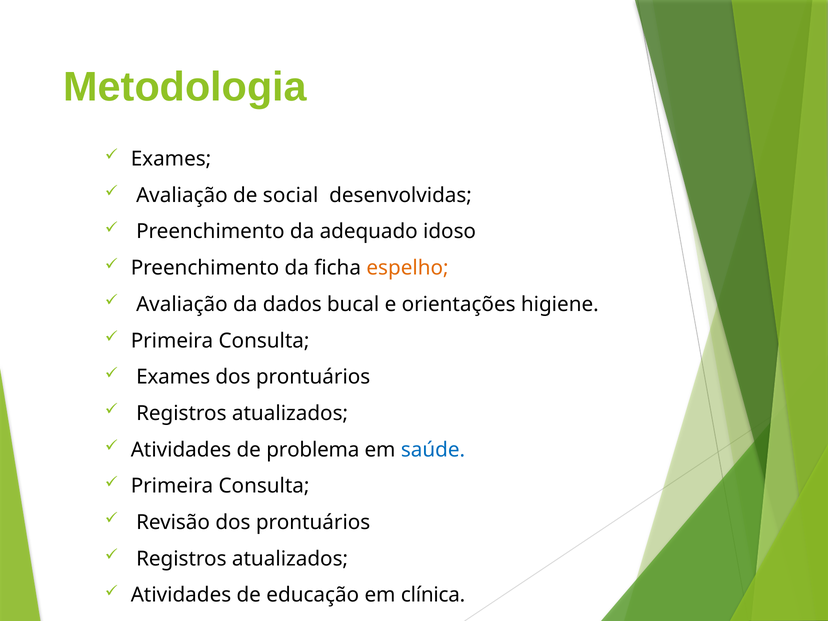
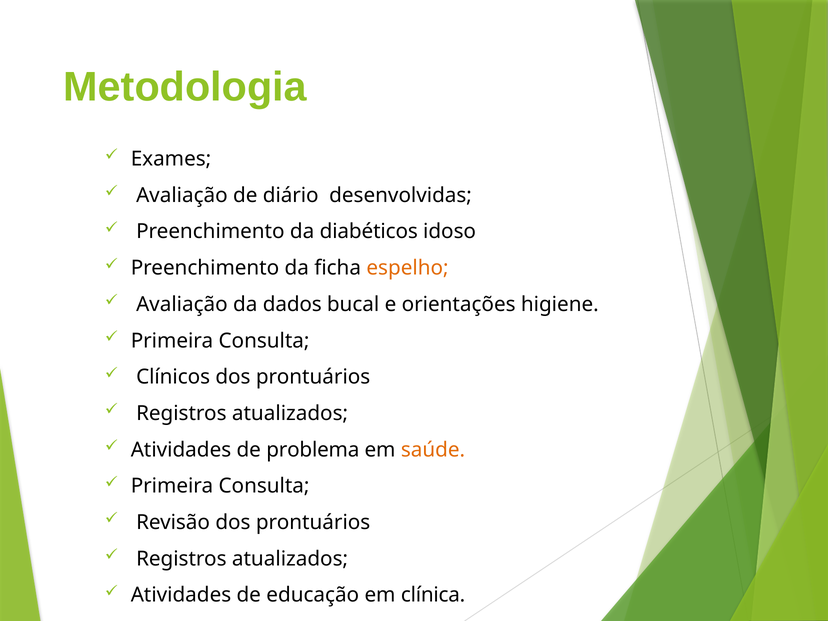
social: social -> diário (291, 195)
adequado: adequado -> diabéticos (369, 232)
Exames: Exames -> Clínicos (173, 377)
saúde colour: blue -> orange (433, 450)
